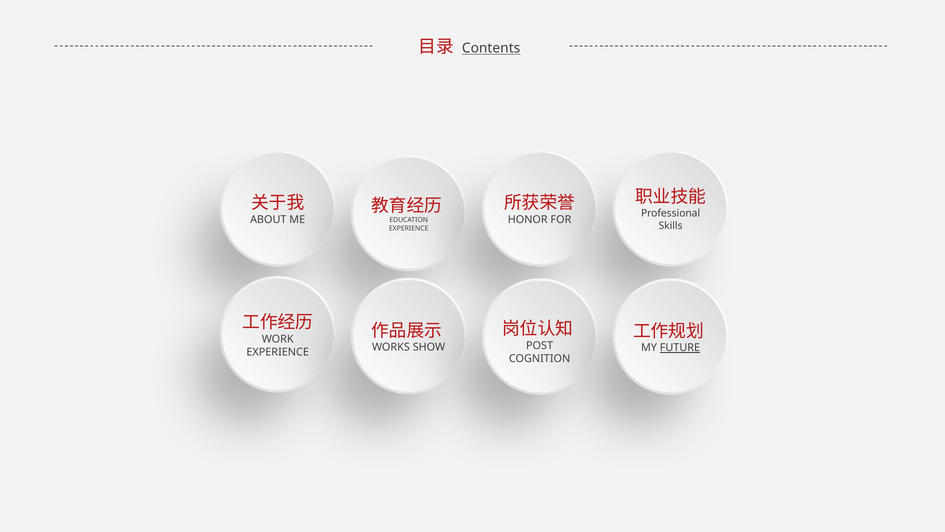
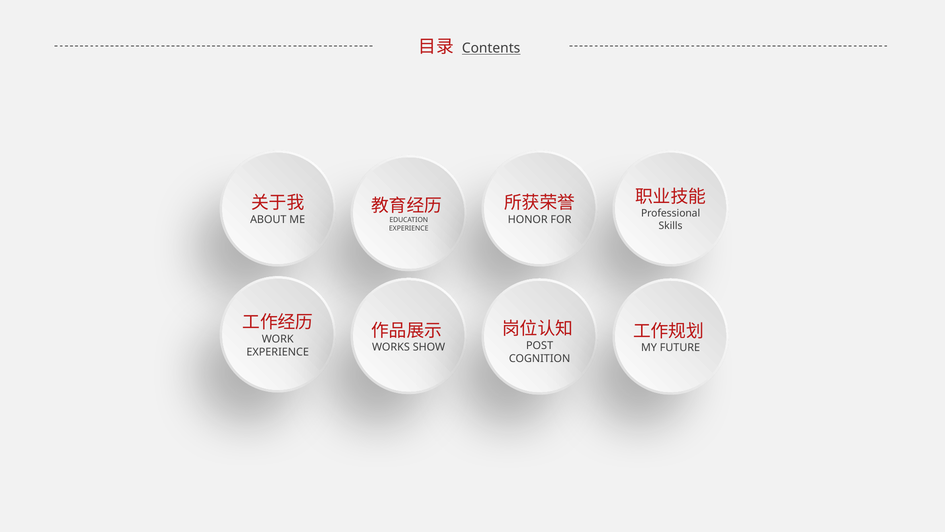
FUTURE underline: present -> none (680, 348)
